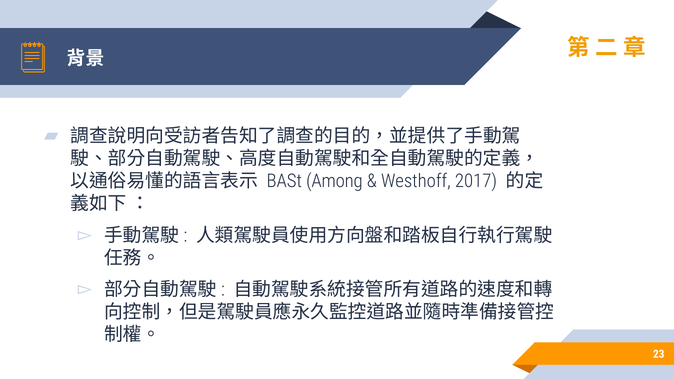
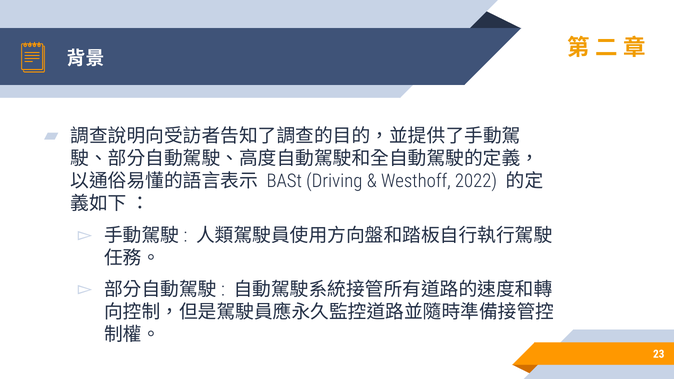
Among: Among -> Driving (334, 181)
2017: 2017 -> 2022 (476, 181)
